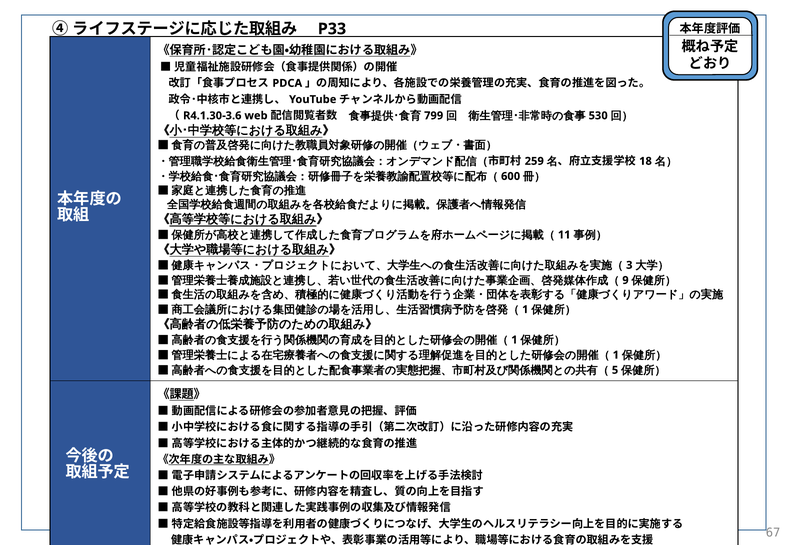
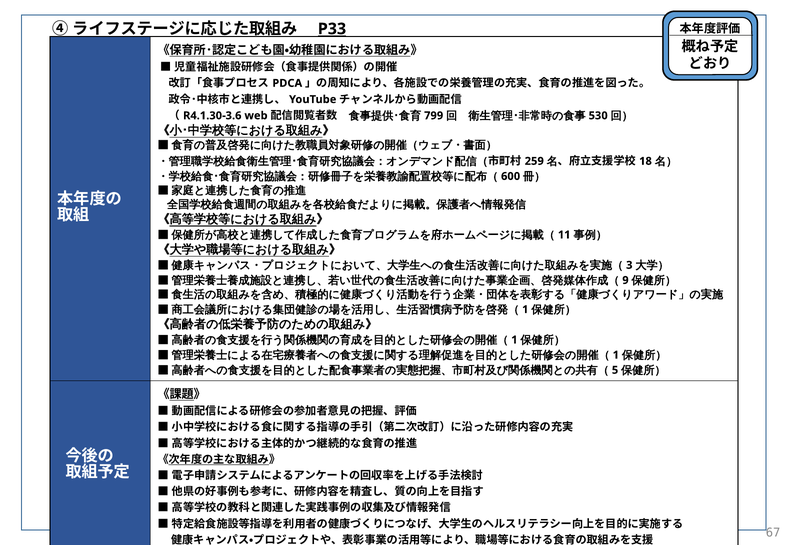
P33 underline: none -> present (332, 29)
